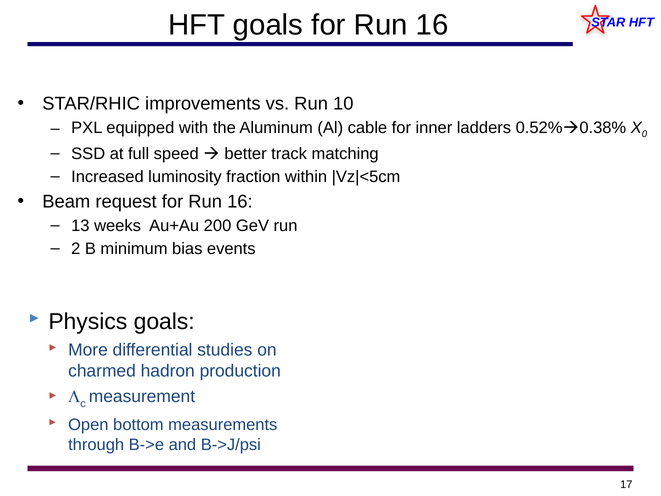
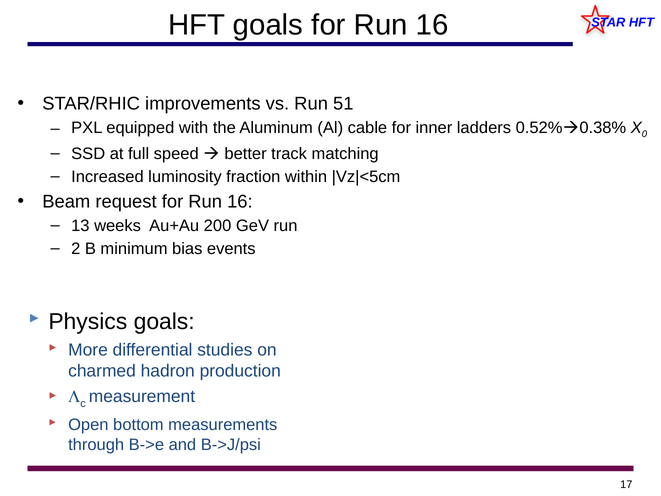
10: 10 -> 51 (343, 104)
